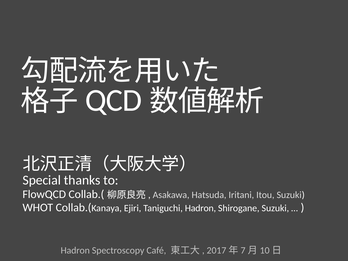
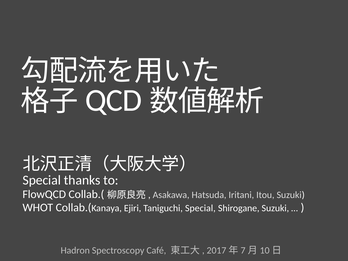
Taniguchi Hadron: Hadron -> Special (200, 208)
